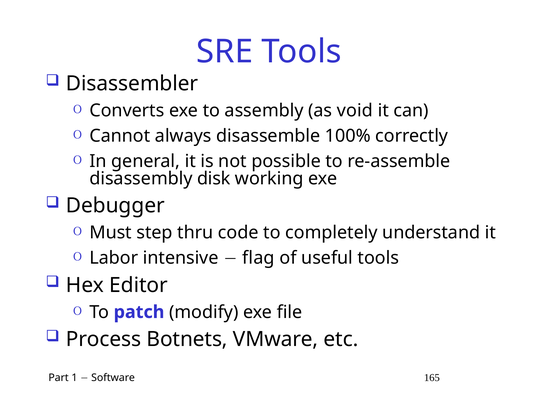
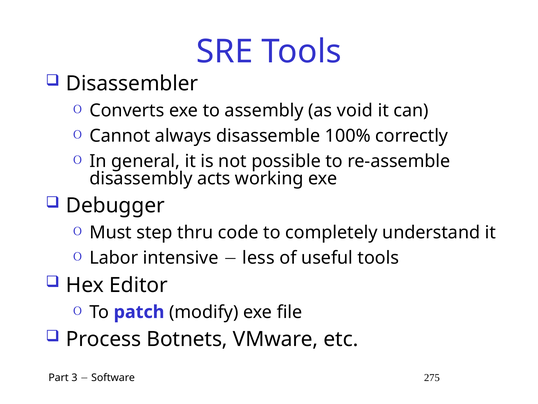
disk: disk -> acts (214, 178)
flag: flag -> less (258, 258)
1: 1 -> 3 (74, 377)
165: 165 -> 275 (432, 377)
